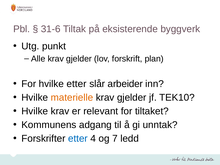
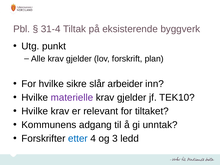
31-6: 31-6 -> 31-4 (51, 29)
hvilke etter: etter -> sikre (77, 84)
materielle colour: orange -> purple (72, 97)
7: 7 -> 3 (115, 139)
